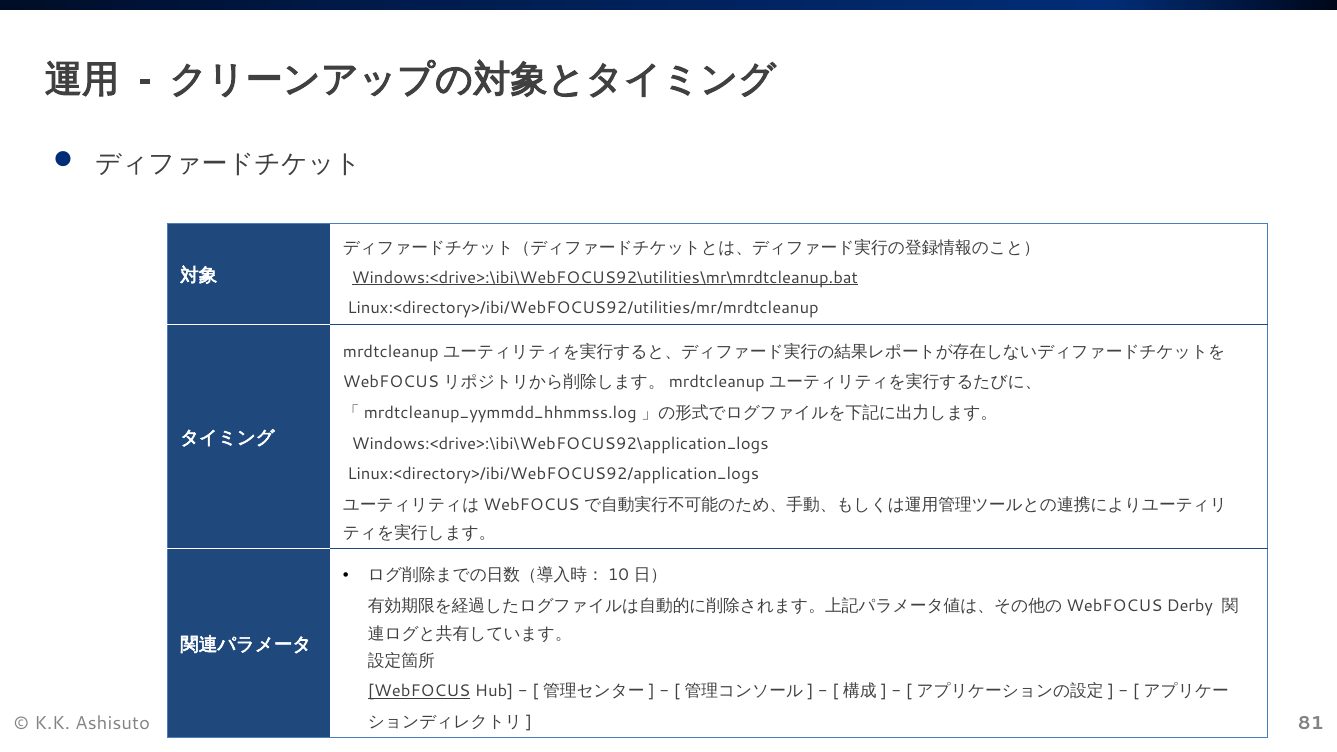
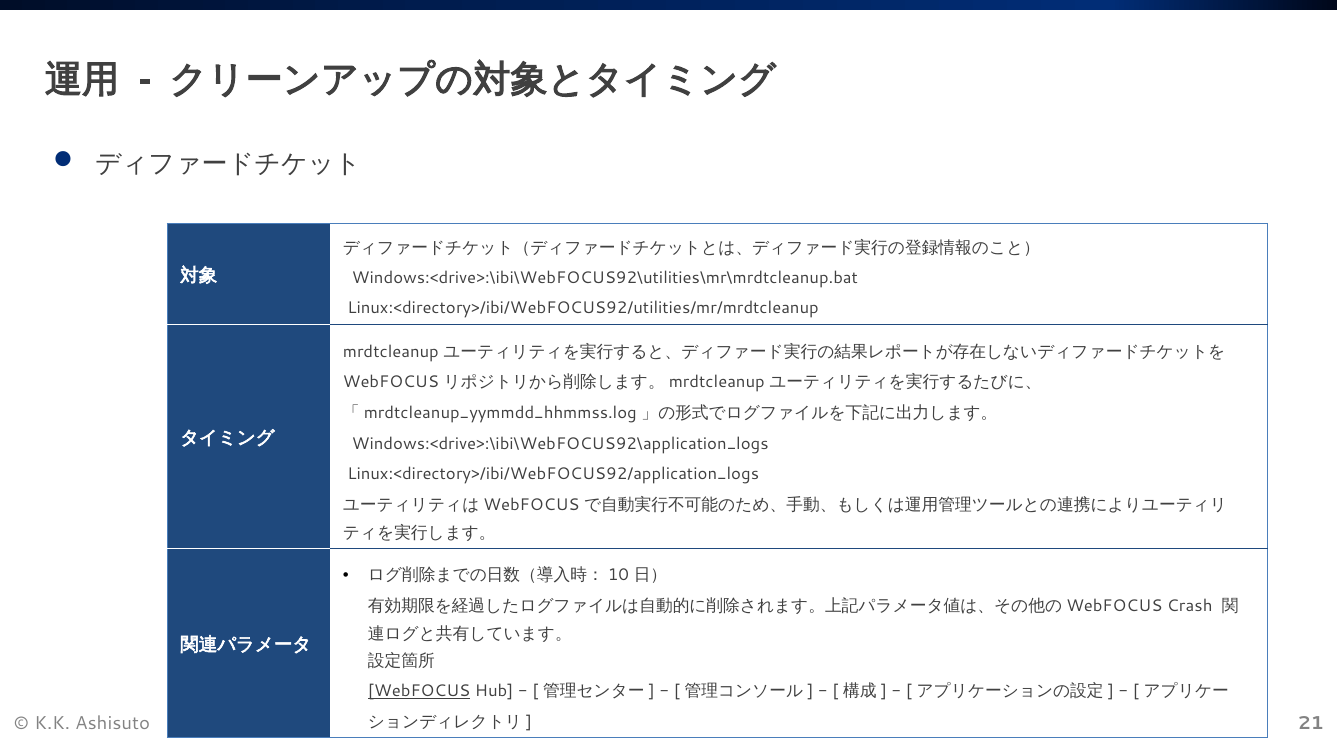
Windows:<drive>:\ibi\WebFOCUS92\utilities\mr\mrdtcleanup.bat underline: present -> none (605, 278)
Derby: Derby -> Crash (1190, 606)
81: 81 -> 21 (1311, 724)
